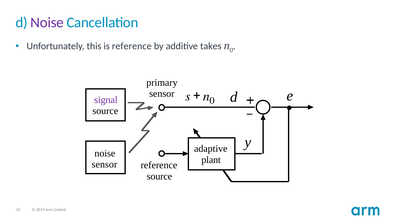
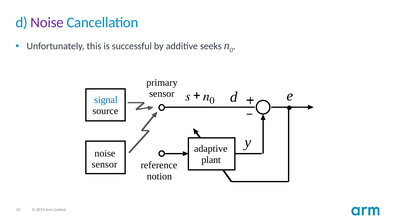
is reference: reference -> successful (132, 46)
takes: takes -> seeks (211, 46)
signal colour: purple -> blue (106, 100)
source: source -> notion (159, 176)
